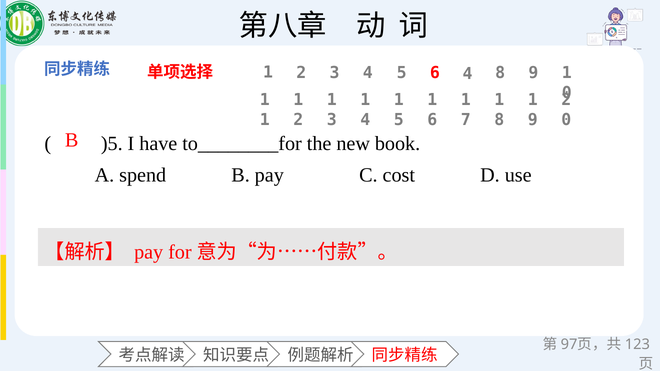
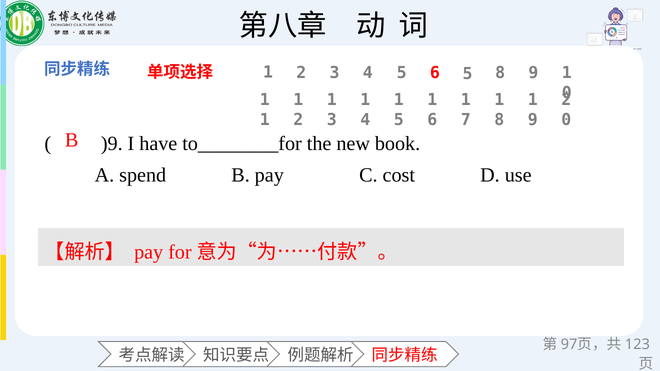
6 4: 4 -> 5 (468, 74)
)5: )5 -> )9 (112, 144)
